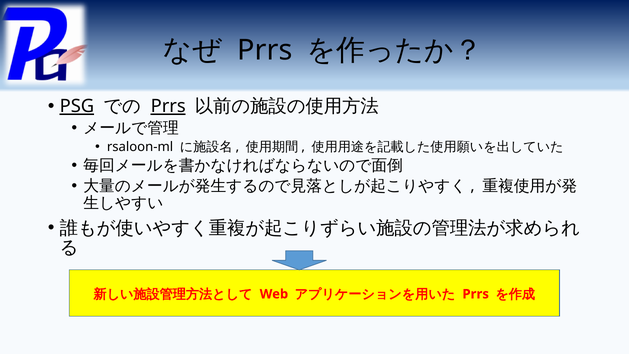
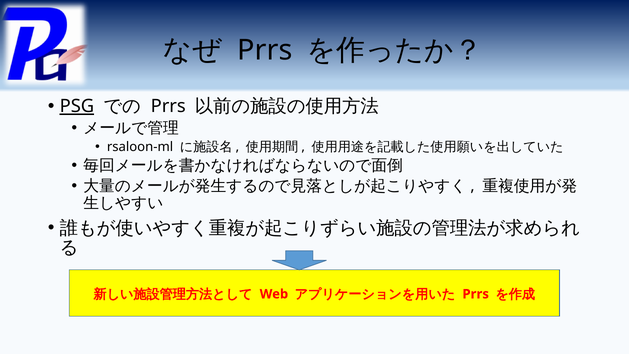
Prrs underline: present -> none (168, 106)
